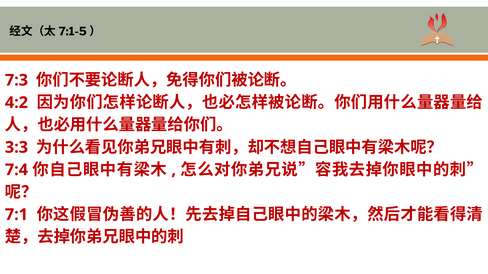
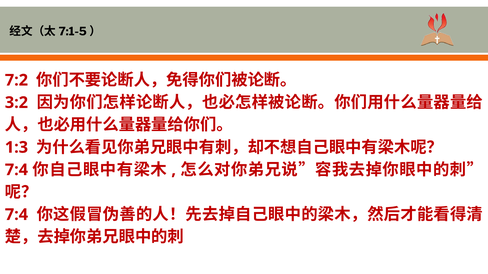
7:3: 7:3 -> 7:2 (16, 80)
4:2: 4:2 -> 3:2 (16, 103)
3:3: 3:3 -> 1:3 (16, 148)
7:1: 7:1 -> 7:4 (16, 215)
